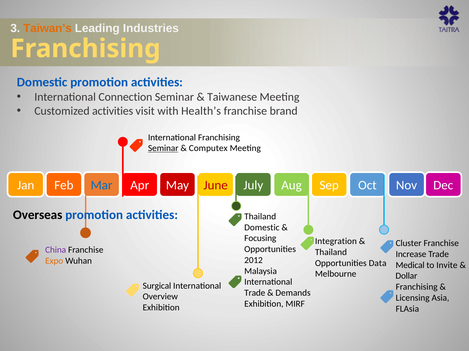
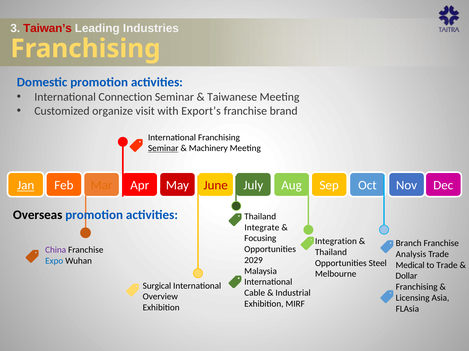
Taiwan’s colour: orange -> red (48, 28)
Customized activities: activities -> organize (113, 111)
Health’s: Health’s -> Export’s (201, 111)
Computex: Computex -> Machinery (208, 149)
Jan underline: none -> present (26, 186)
Mar colour: blue -> orange (102, 186)
Domestic: Domestic -> Integrate (262, 228)
Cluster: Cluster -> Branch (409, 244)
Increase: Increase -> Analysis (411, 255)
2012: 2012 -> 2029 (254, 261)
Expo colour: orange -> blue (54, 261)
Data: Data -> Steel (378, 264)
to Invite: Invite -> Trade (447, 266)
Trade: Trade -> Cable (255, 294)
Demands: Demands -> Industrial (293, 294)
